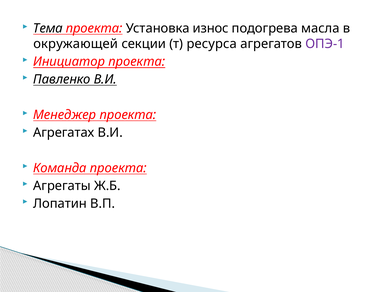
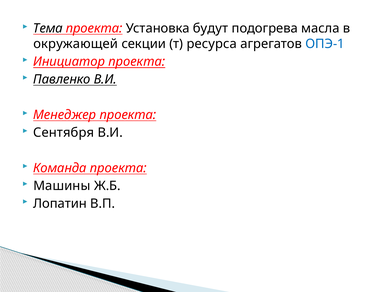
износ: износ -> будут (211, 28)
ОПЭ-1 colour: purple -> blue (325, 44)
Агрегатах: Агрегатах -> Сентября (64, 132)
Агрегаты: Агрегаты -> Машины (62, 186)
